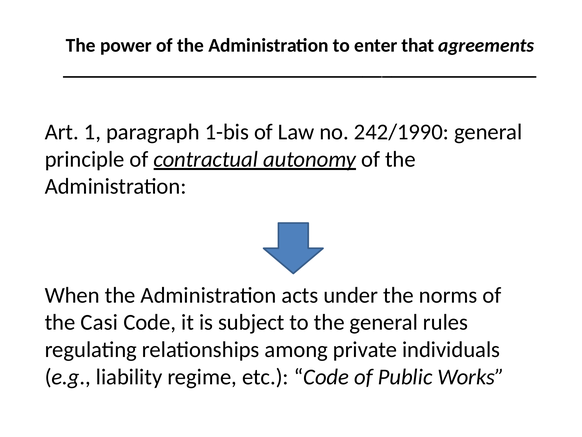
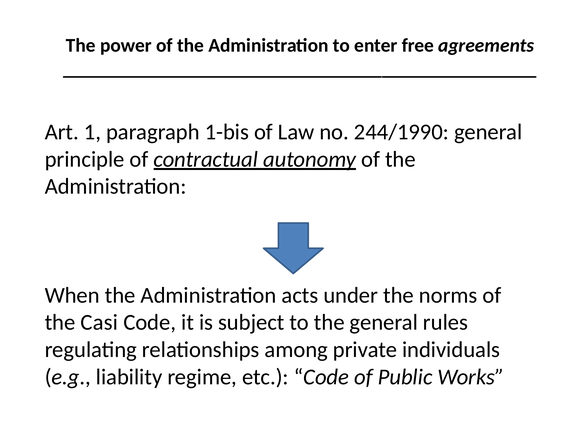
that: that -> free (418, 45)
242/1990: 242/1990 -> 244/1990 (401, 132)
